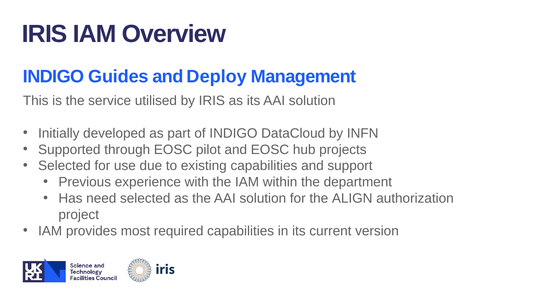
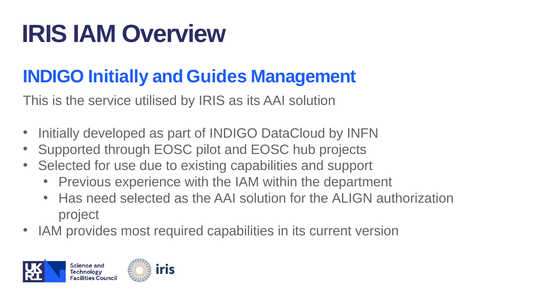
INDIGO Guides: Guides -> Initially (118, 76)
Deploy: Deploy -> Guides (217, 76)
